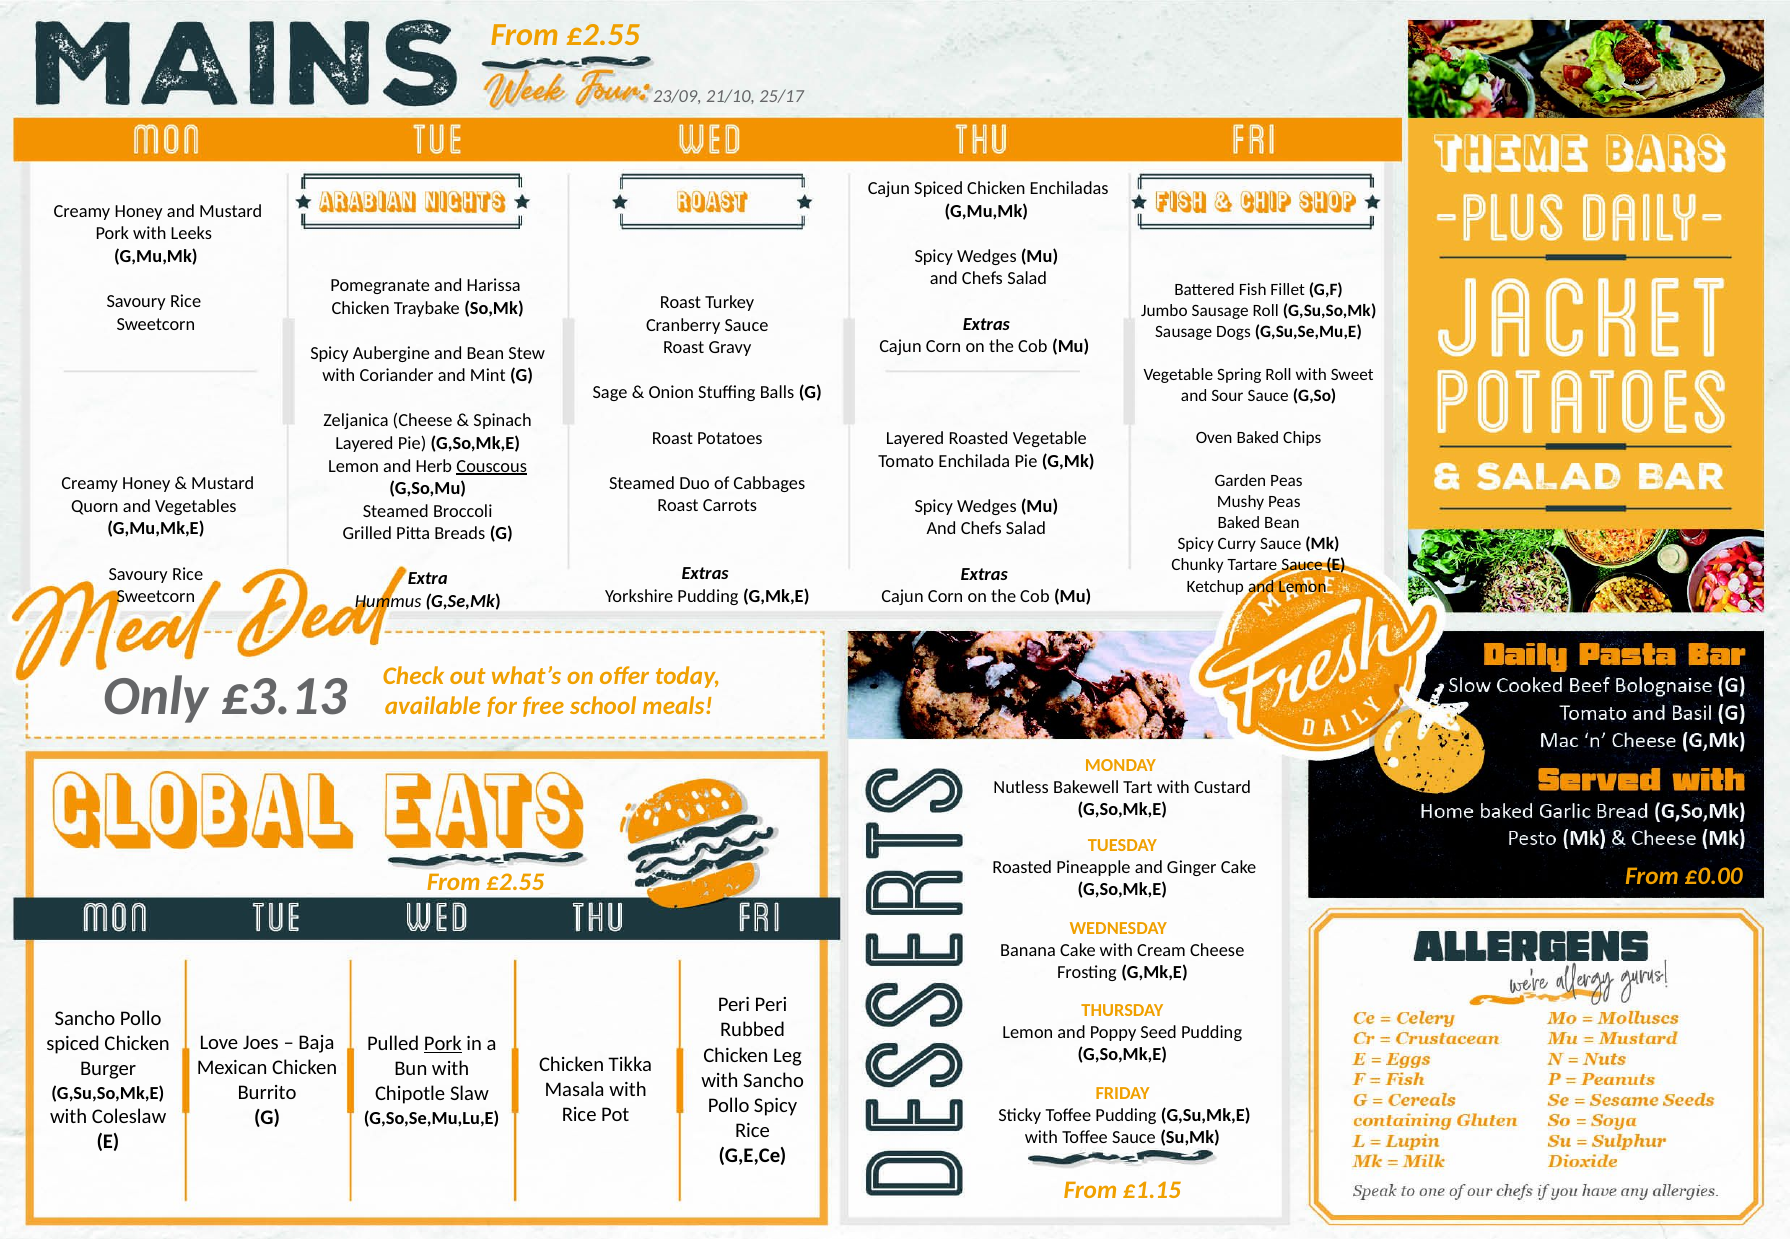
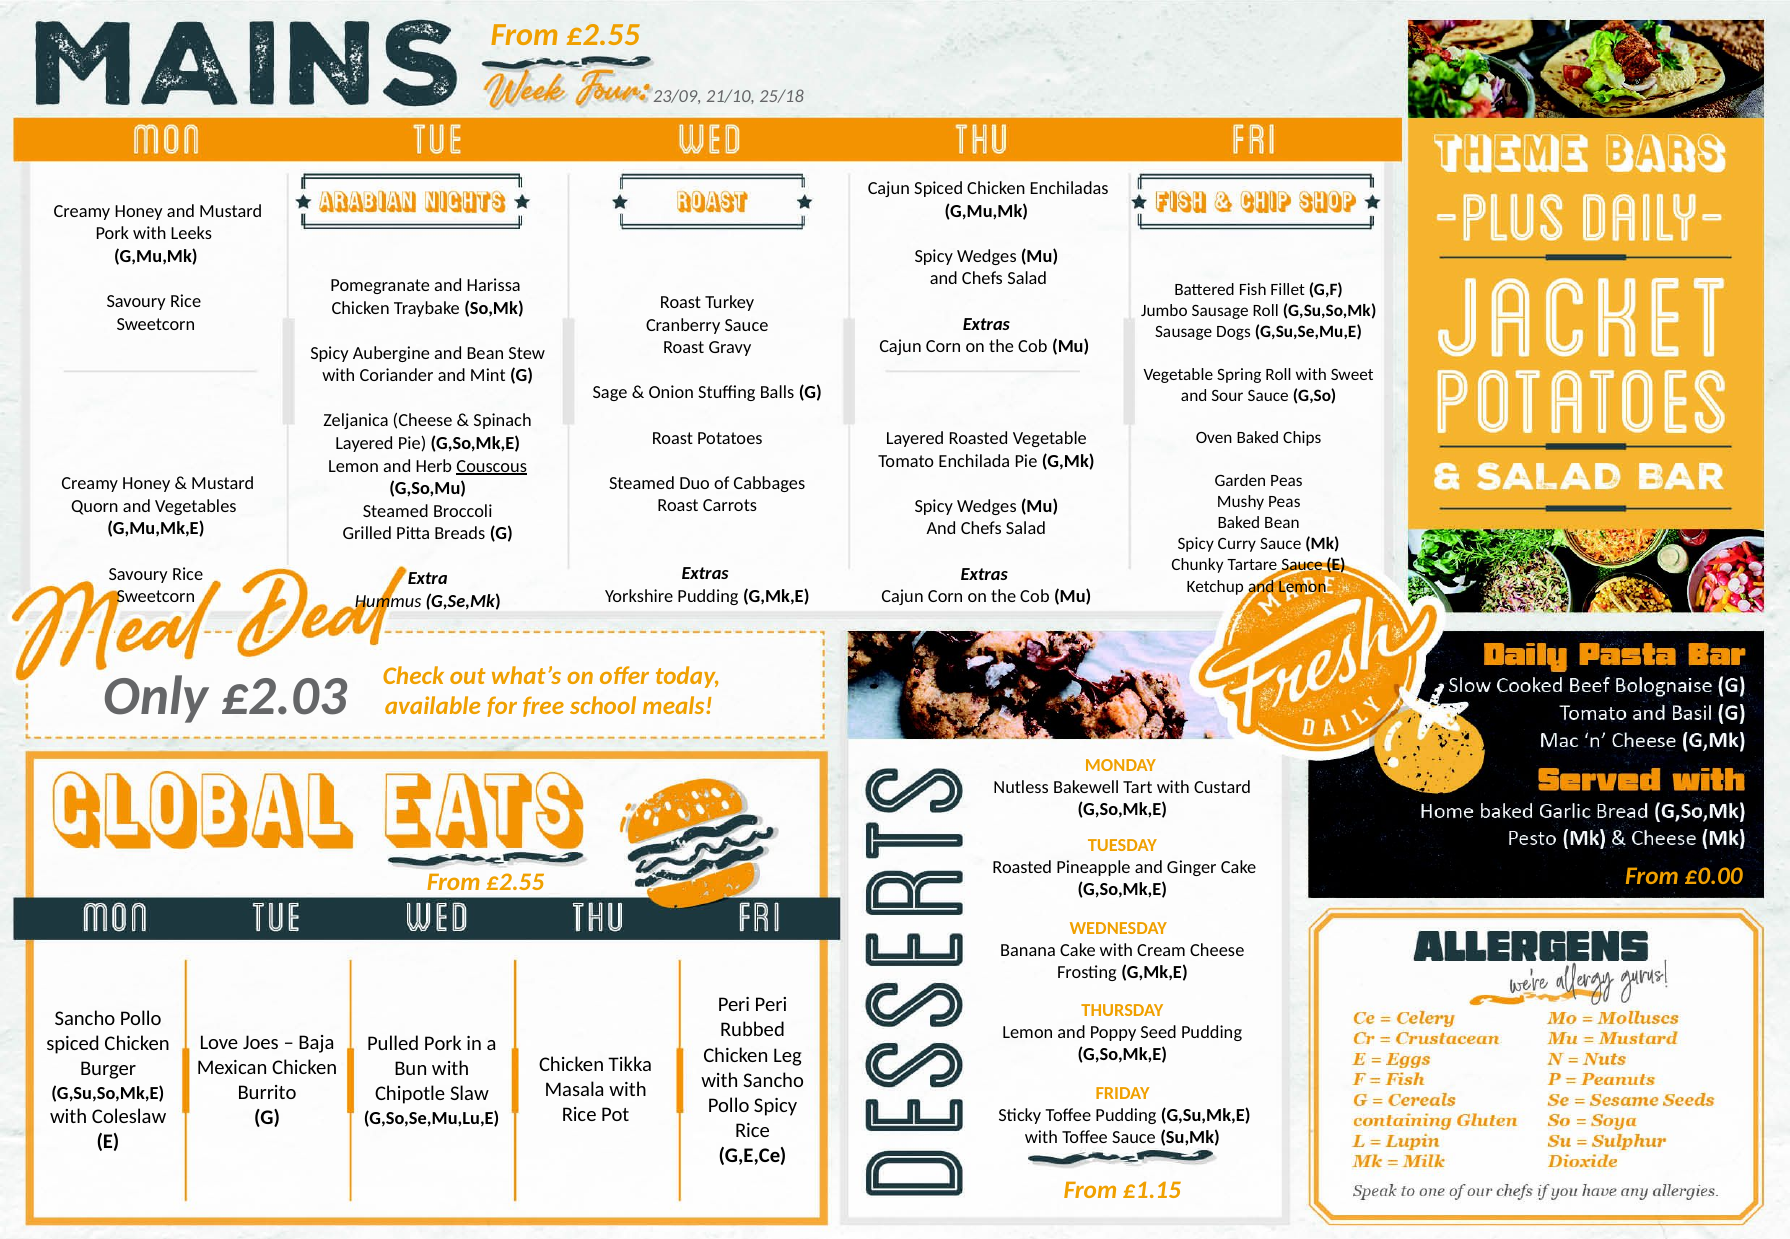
25/17: 25/17 -> 25/18 (782, 96)
£3.13: £3.13 -> £2.03 (284, 697)
Pork underline: present -> none (443, 1044)
